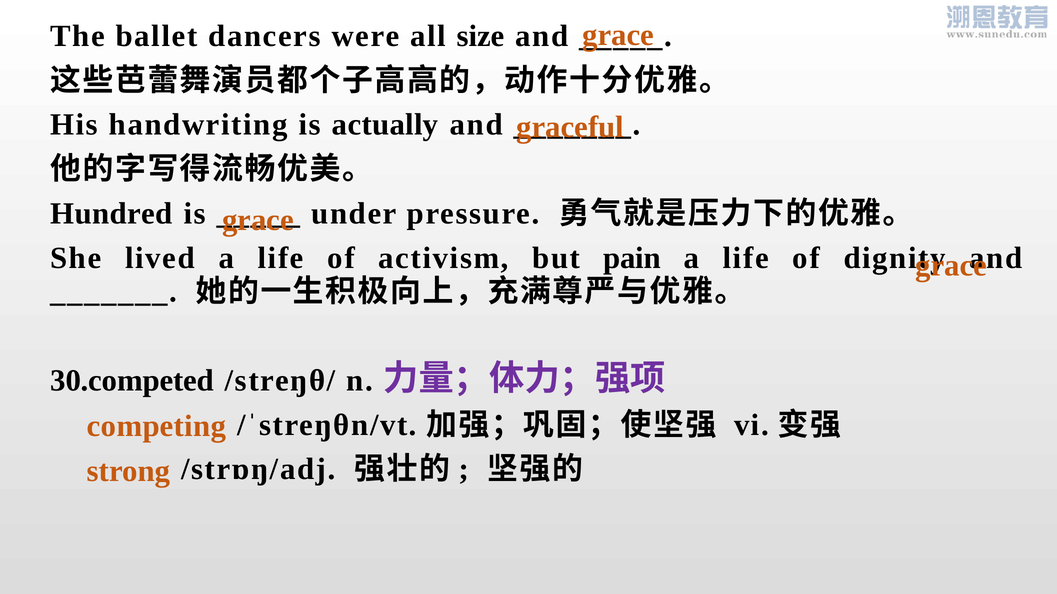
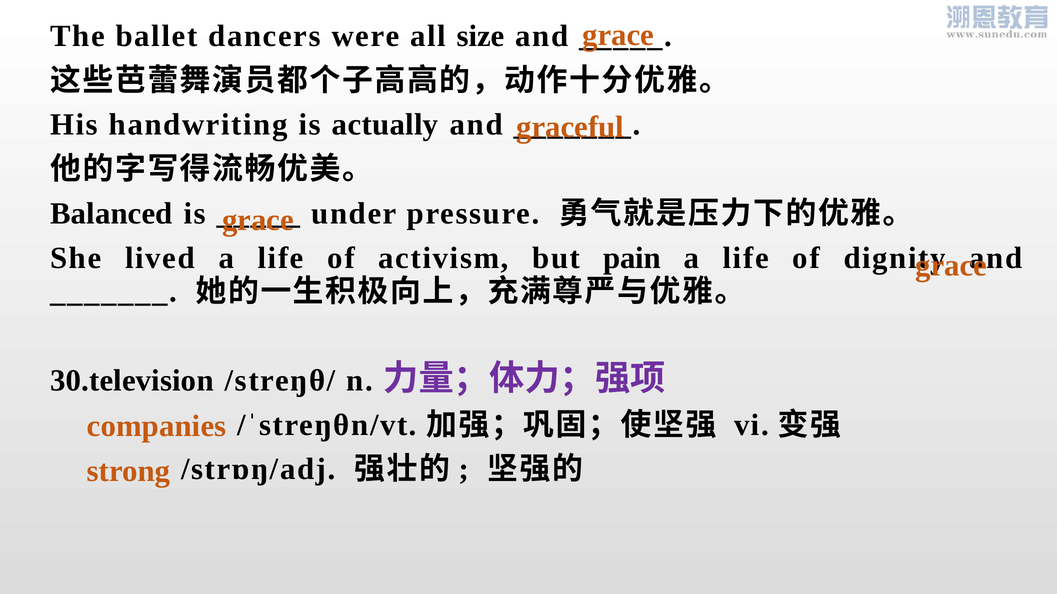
Hundred: Hundred -> Balanced (111, 214)
30.competed: 30.competed -> 30.television (132, 381)
competing: competing -> companies (157, 426)
